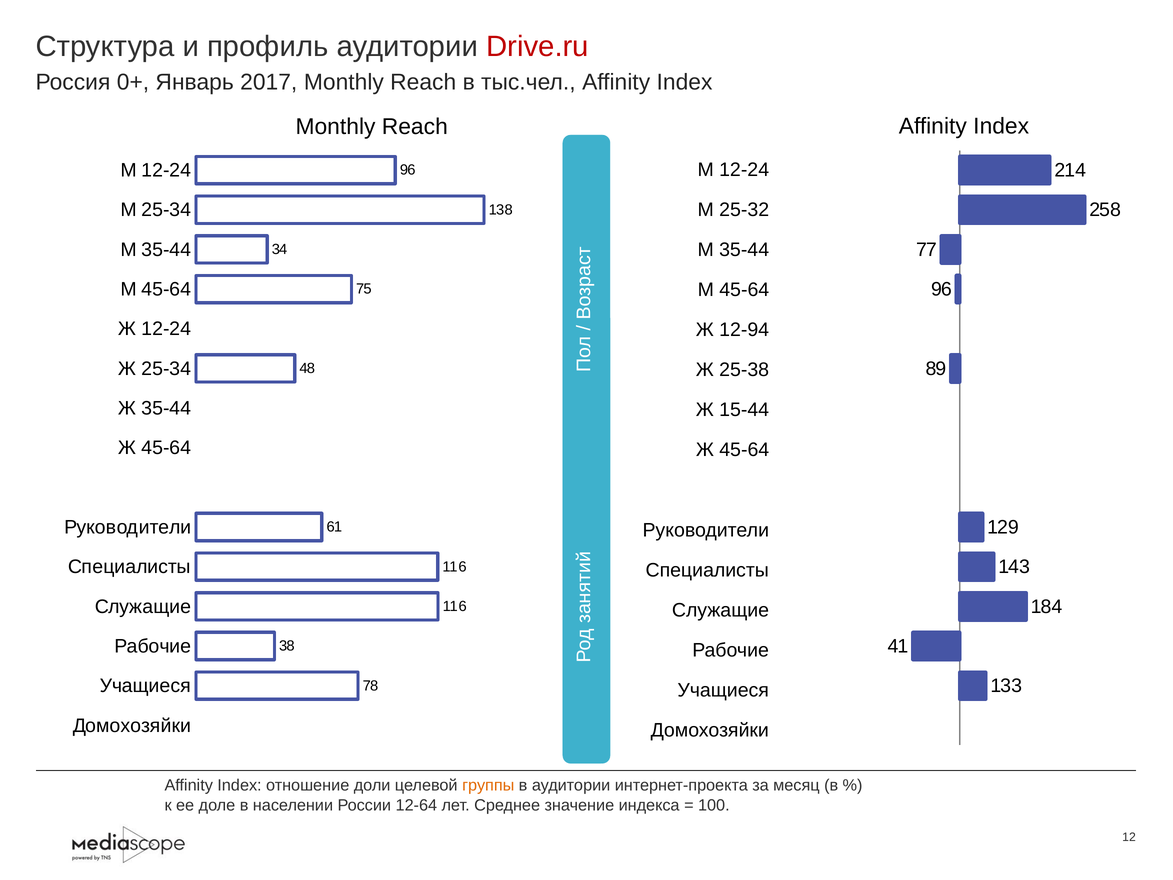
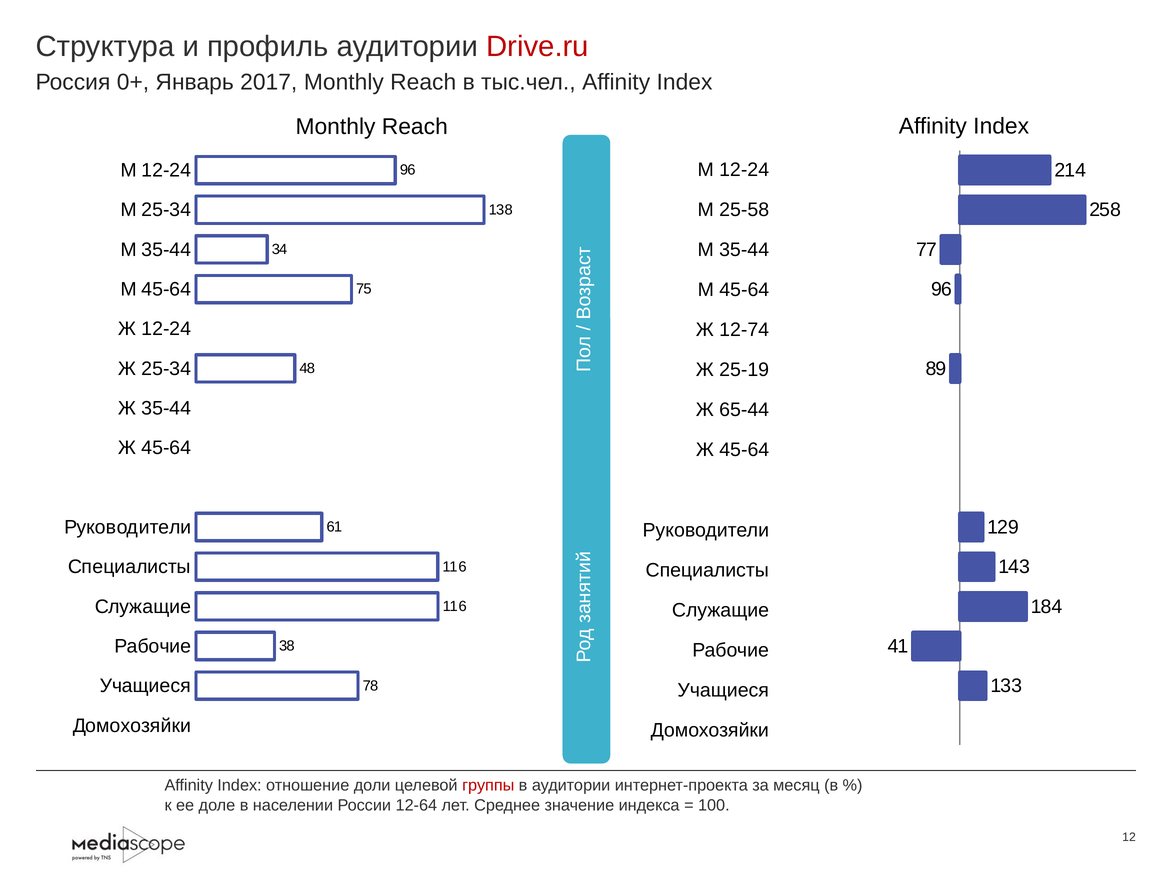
25-32: 25-32 -> 25-58 (744, 210)
12-94: 12-94 -> 12-74 (744, 330)
25-38: 25-38 -> 25-19 (744, 370)
15-44: 15-44 -> 65-44 (744, 410)
группы colour: orange -> red (488, 785)
